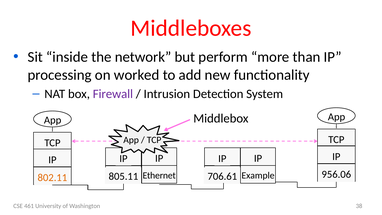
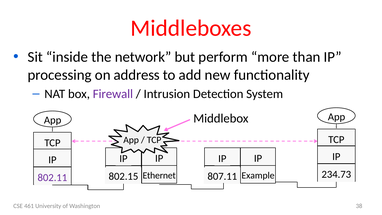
worked: worked -> address (137, 75)
956.06: 956.06 -> 234.73 (336, 174)
805.11: 805.11 -> 802.15 (123, 176)
706.61: 706.61 -> 807.11 (222, 176)
802.11 colour: orange -> purple (52, 177)
